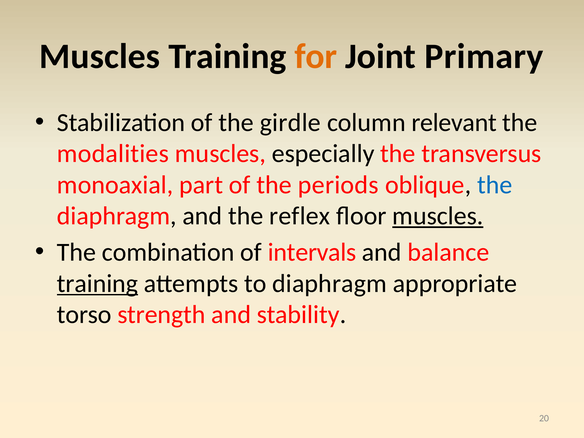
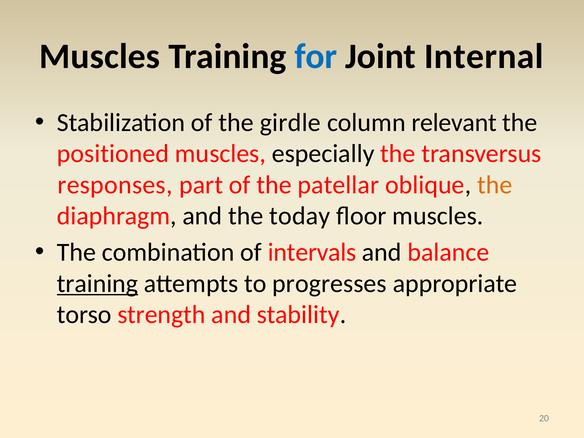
for colour: orange -> blue (316, 57)
Primary: Primary -> Internal (484, 57)
modalities: modalities -> positioned (113, 154)
monoaxial: monoaxial -> responses (115, 185)
periods: periods -> patellar (338, 185)
the colour: blue -> orange (495, 185)
reflex: reflex -> today (300, 216)
muscles underline: present -> none (438, 216)
to diaphragm: diaphragm -> progresses (330, 283)
